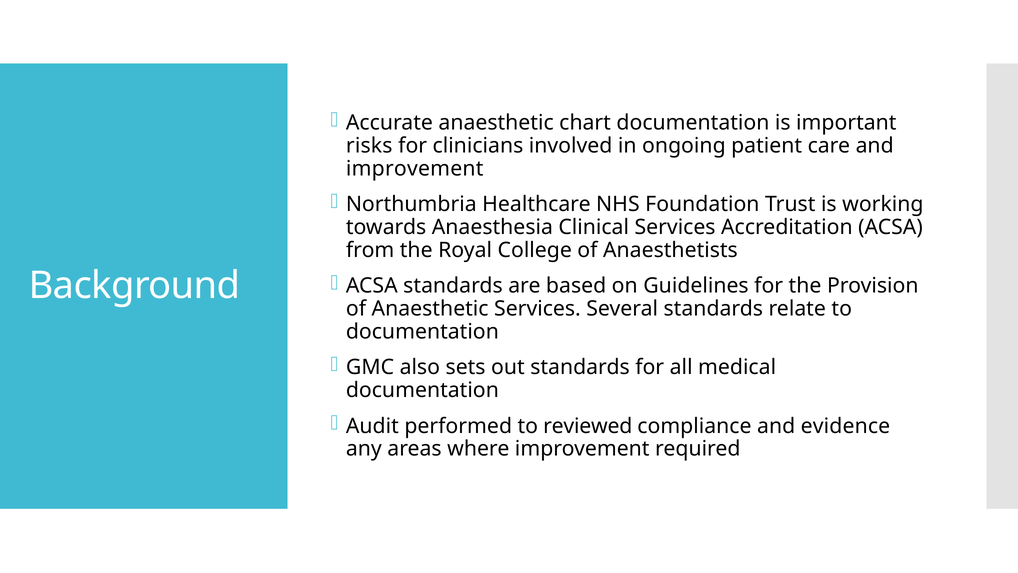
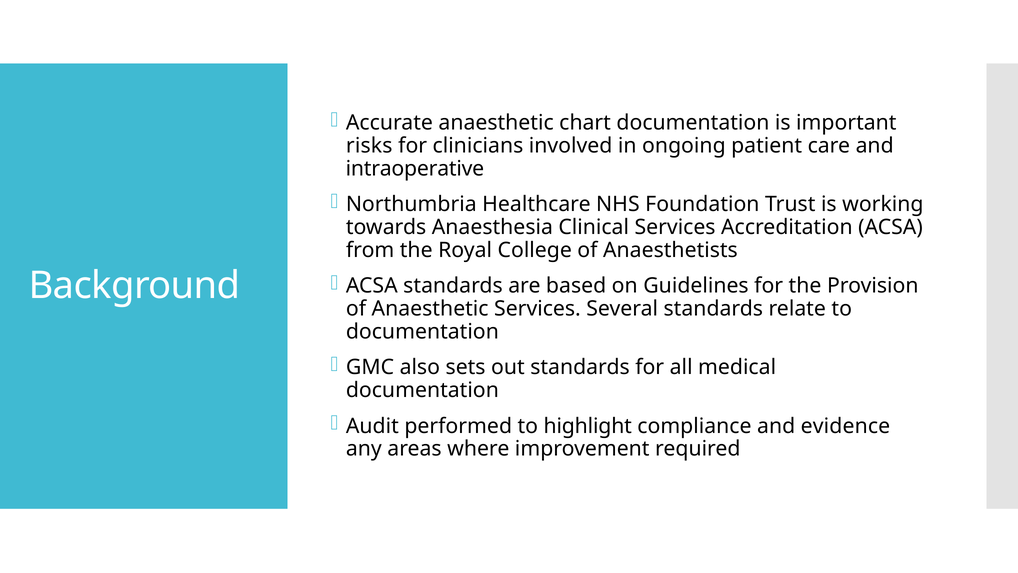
improvement: improvement -> intraoperative (415, 169)
reviewed: reviewed -> highlight (588, 426)
